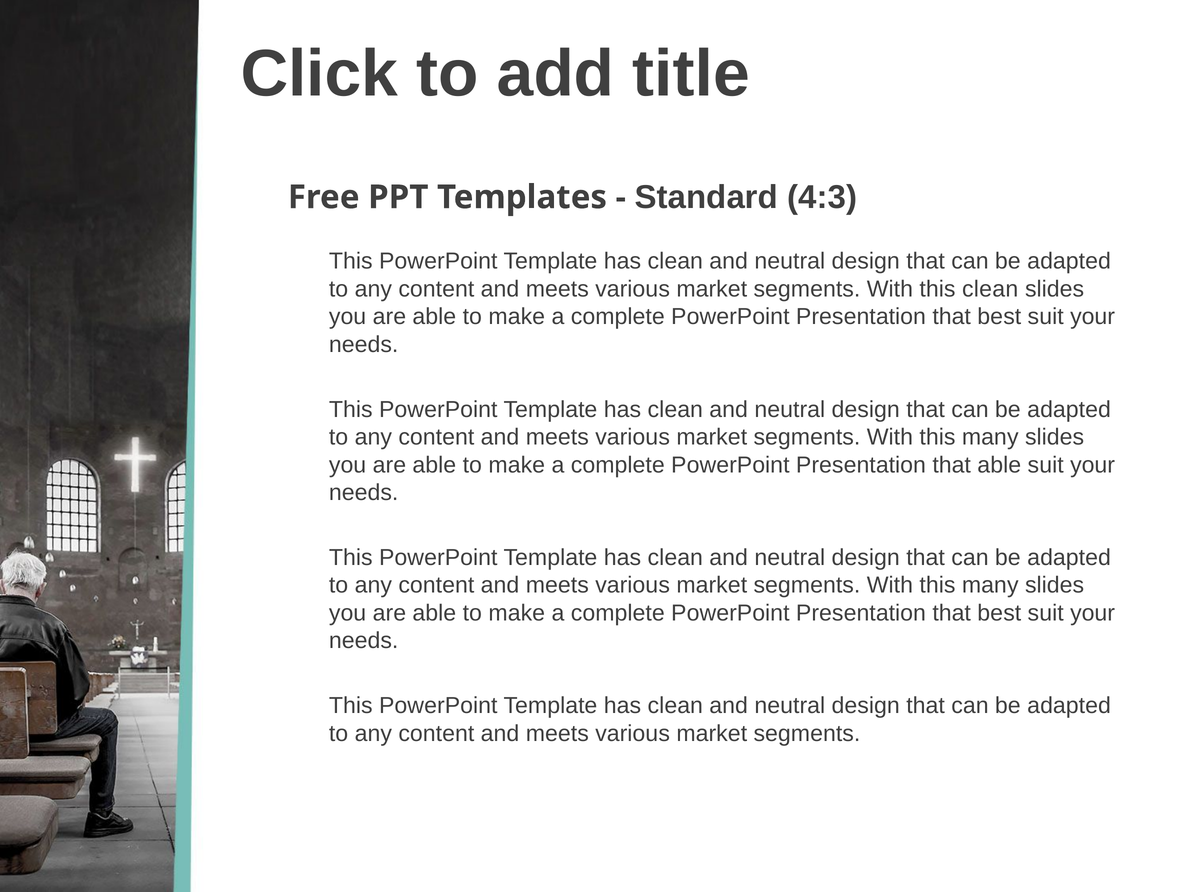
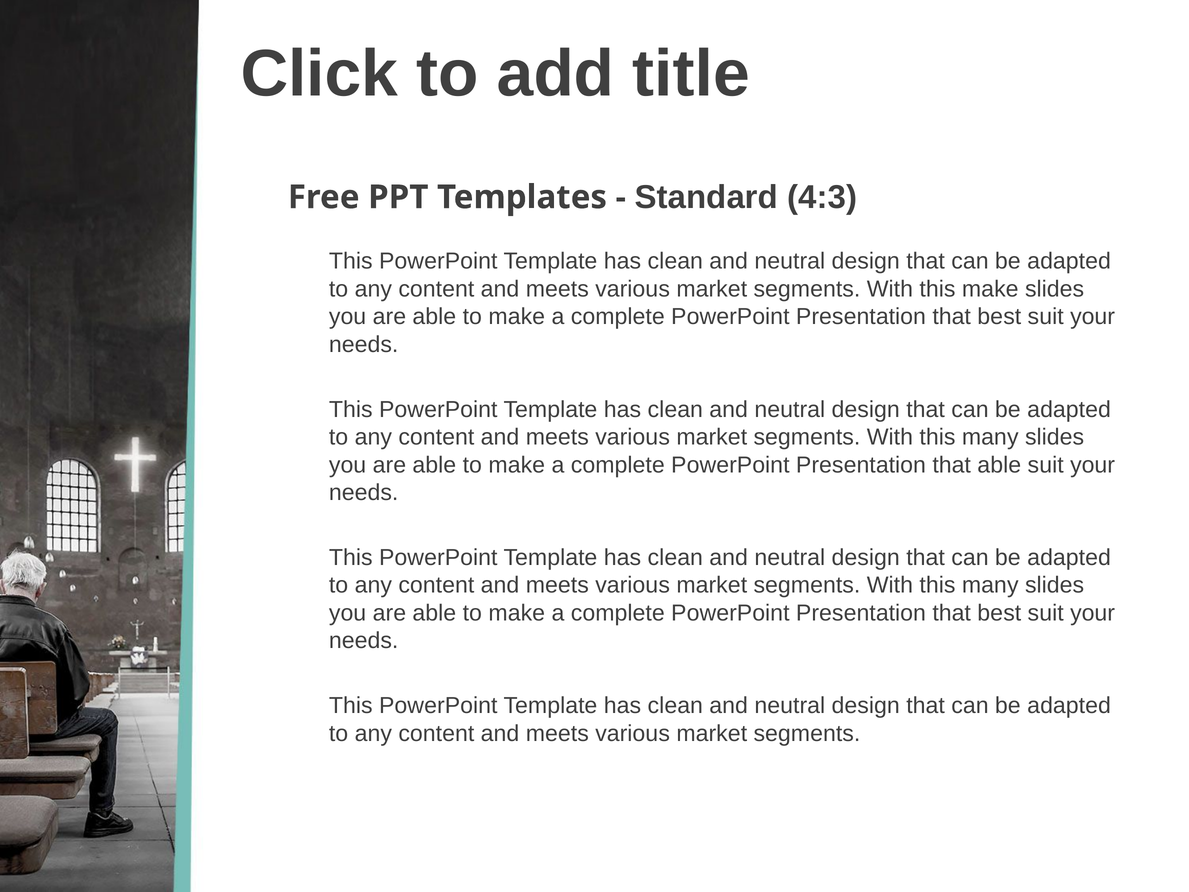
this clean: clean -> make (990, 289)
